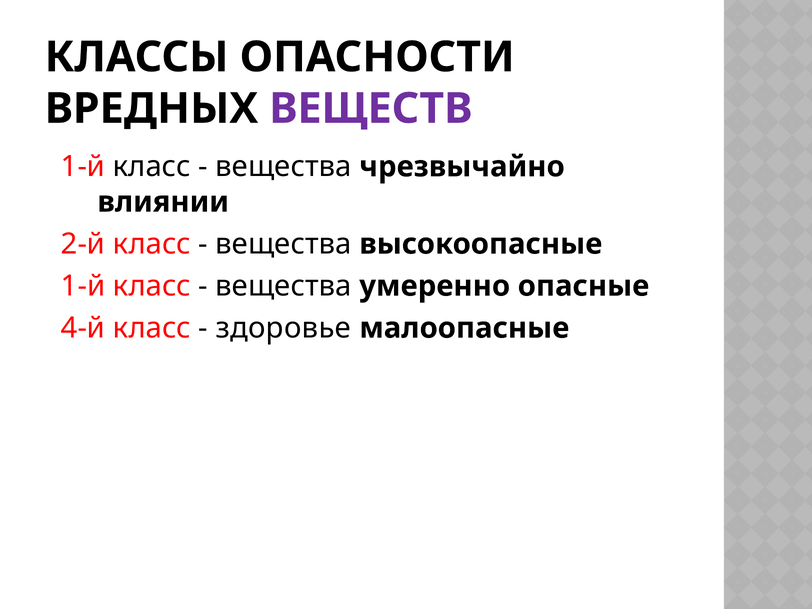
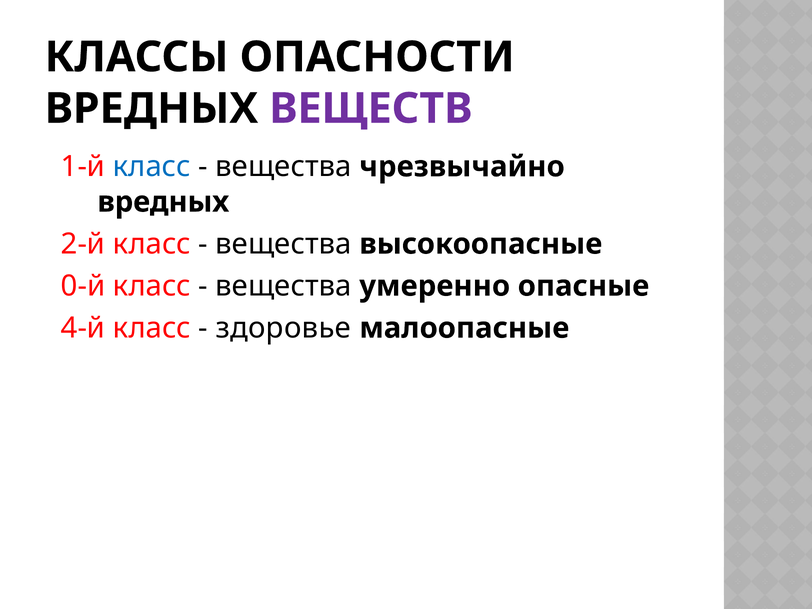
класс colour: black -> blue (152, 167)
влиянии: влиянии -> вредных (163, 202)
1-й: 1-й -> 0-й (83, 286)
